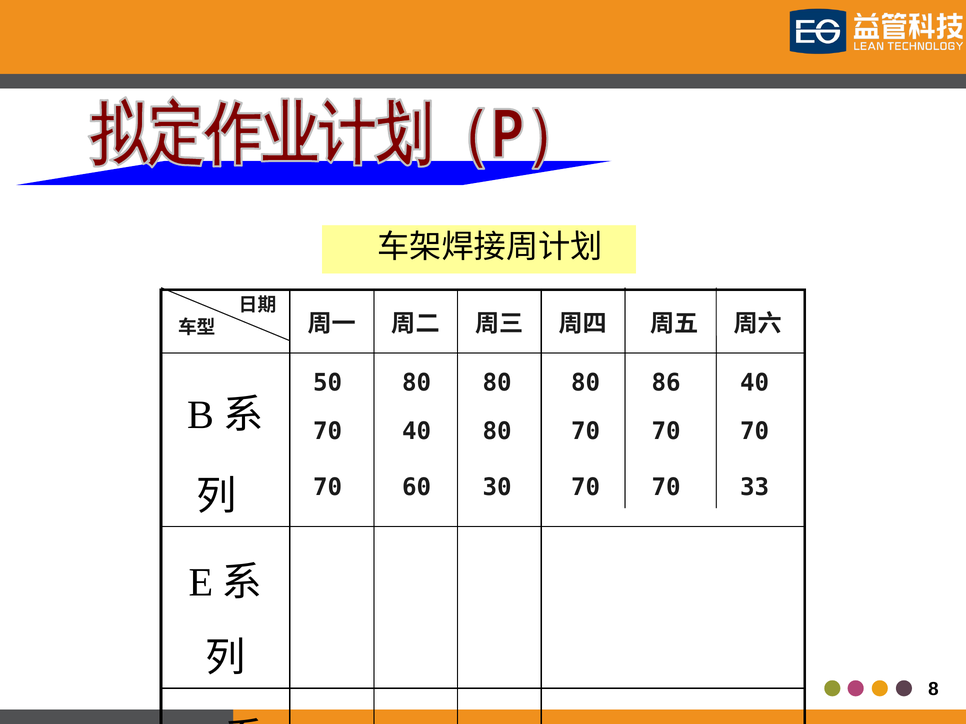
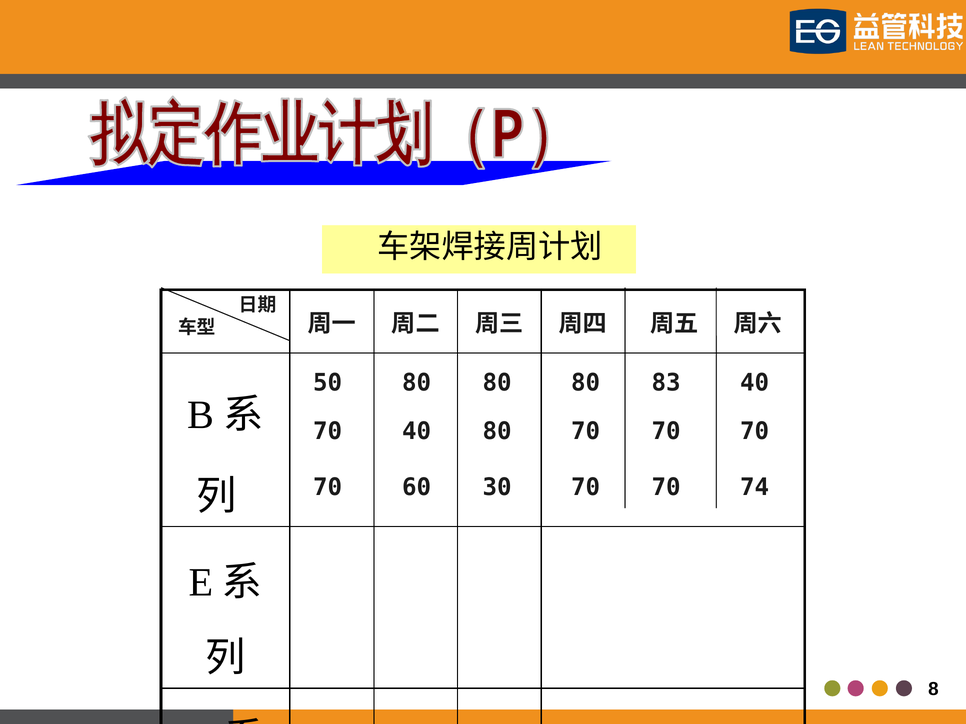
86: 86 -> 83 (666, 383)
33: 33 -> 74 (755, 488)
